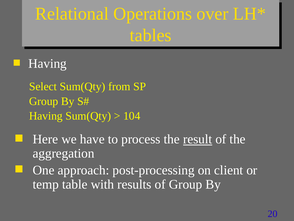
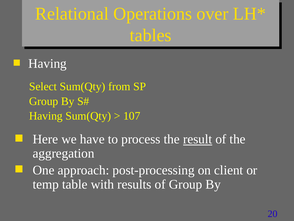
104: 104 -> 107 (132, 116)
